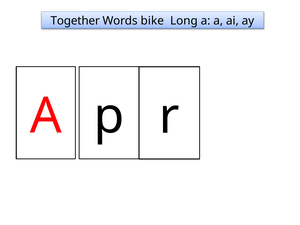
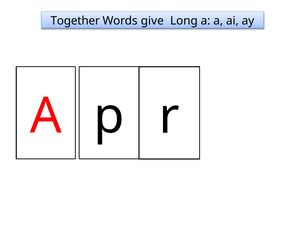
bike: bike -> give (152, 21)
